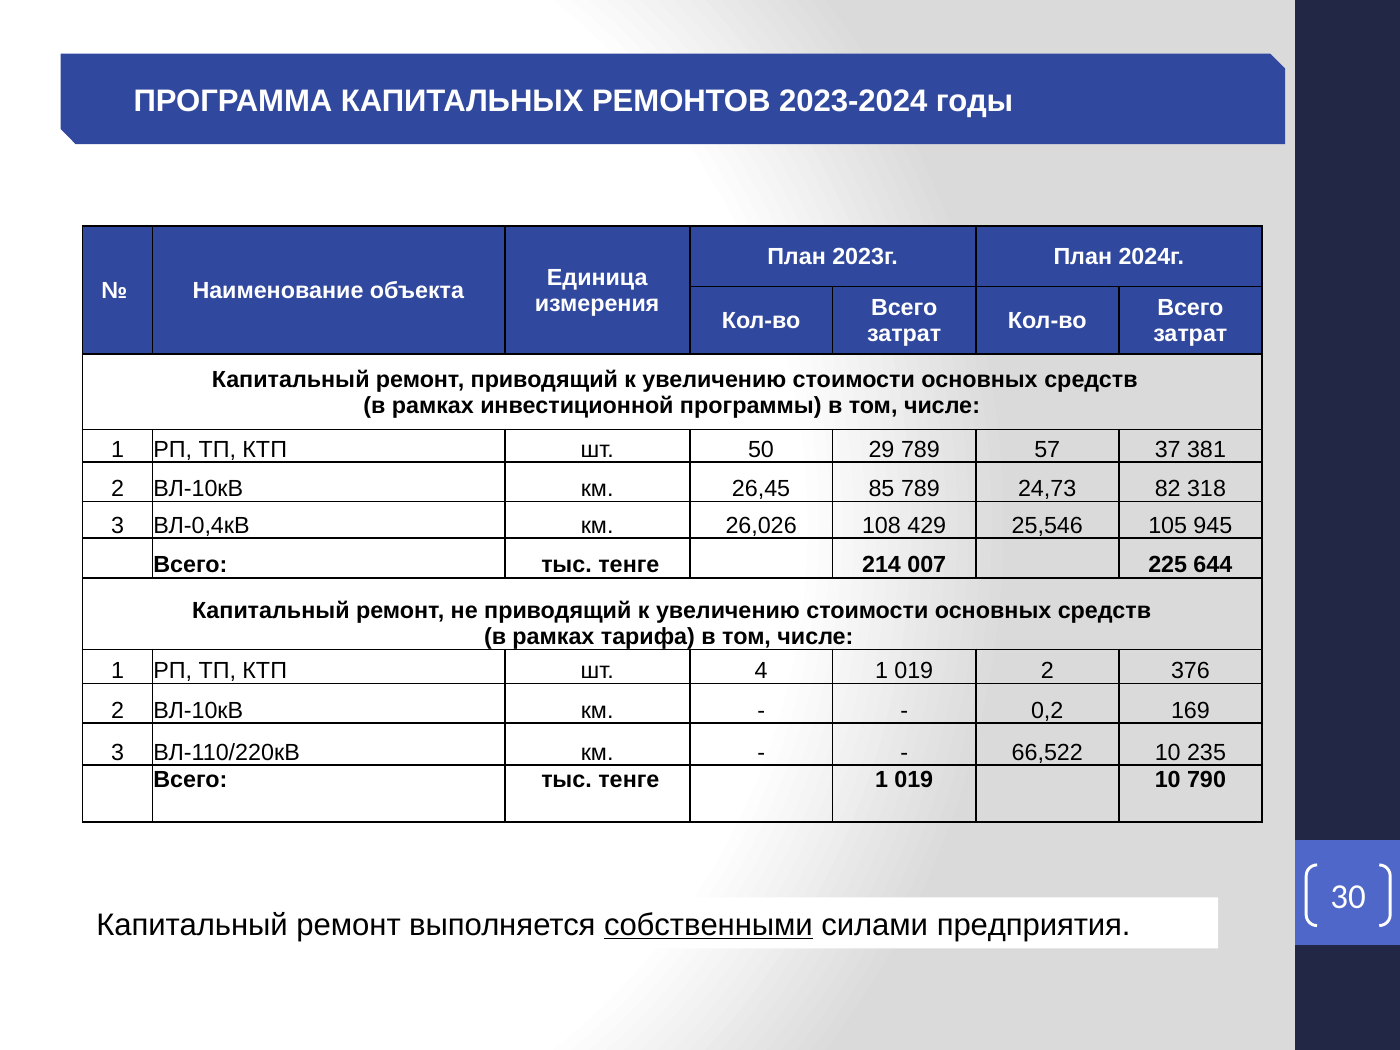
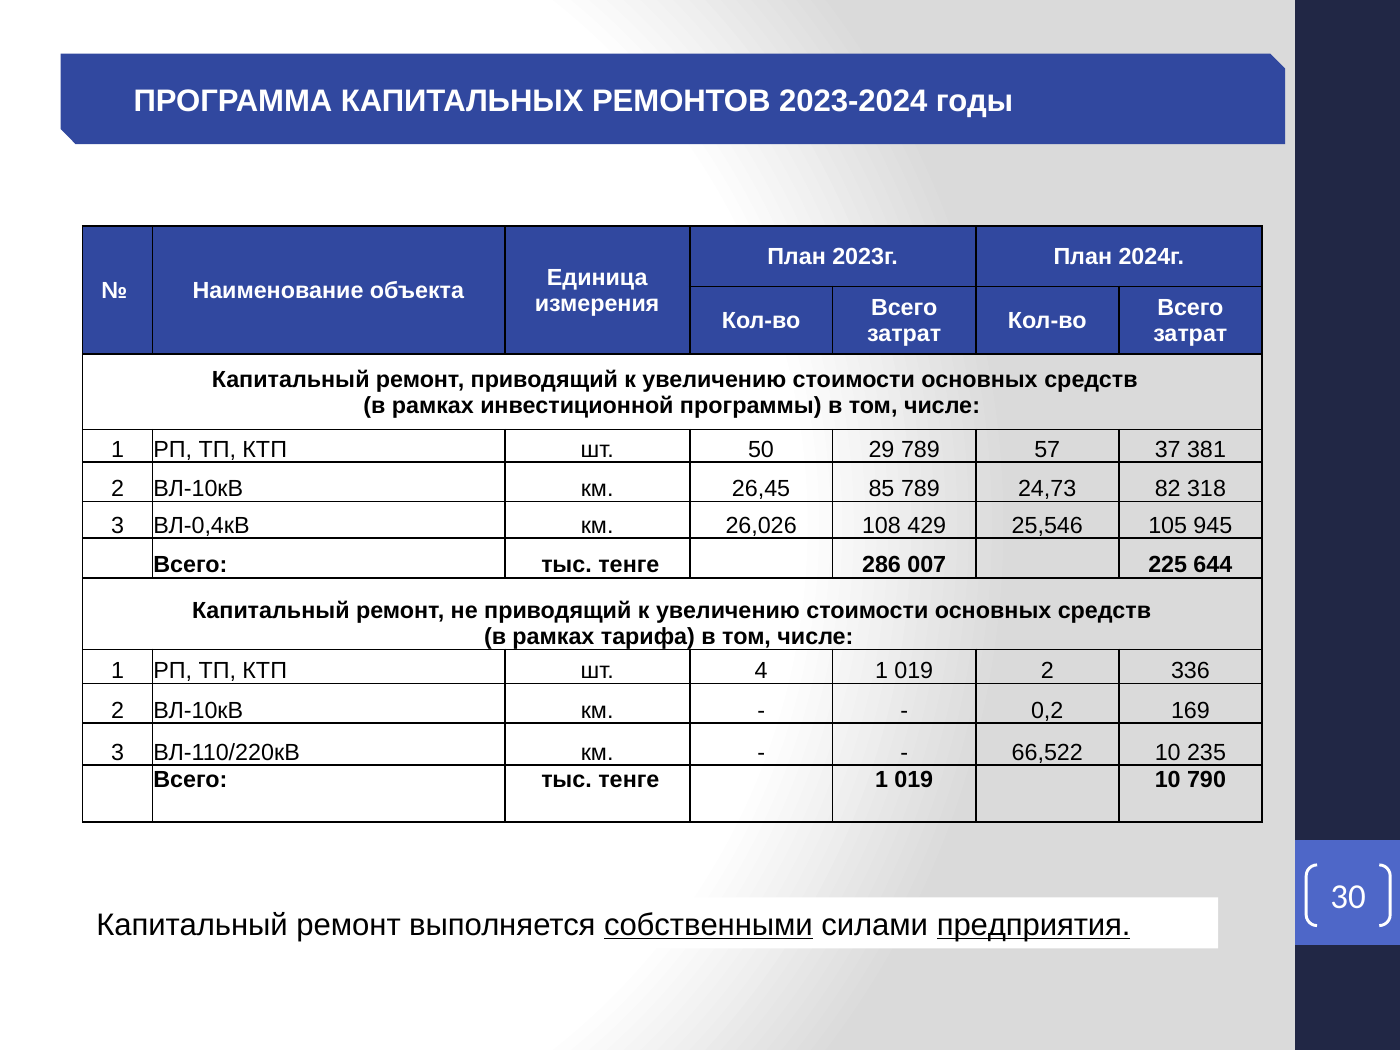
214: 214 -> 286 (882, 565)
376: 376 -> 336 (1190, 671)
предприятия underline: none -> present (1034, 925)
